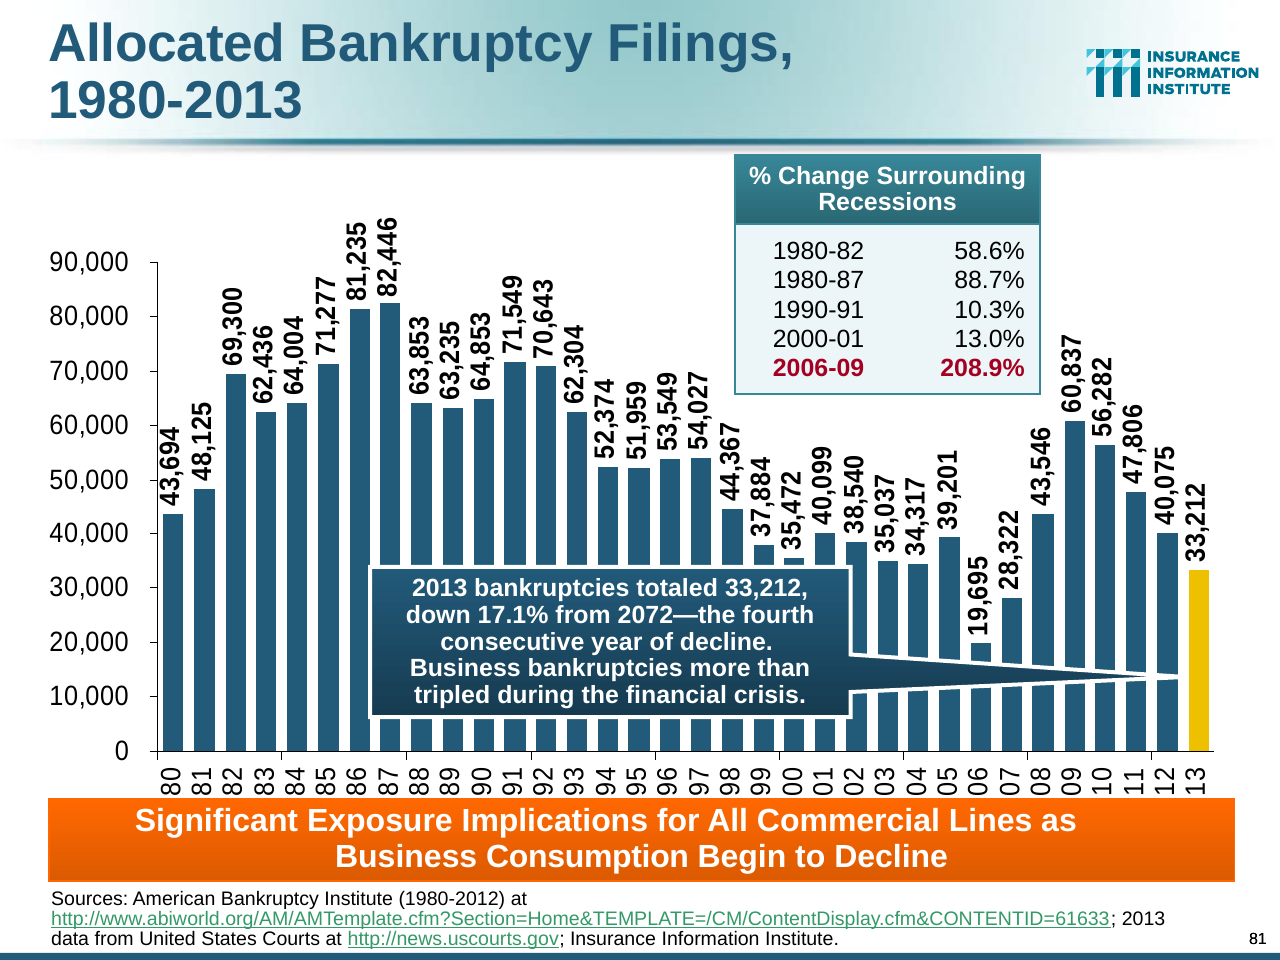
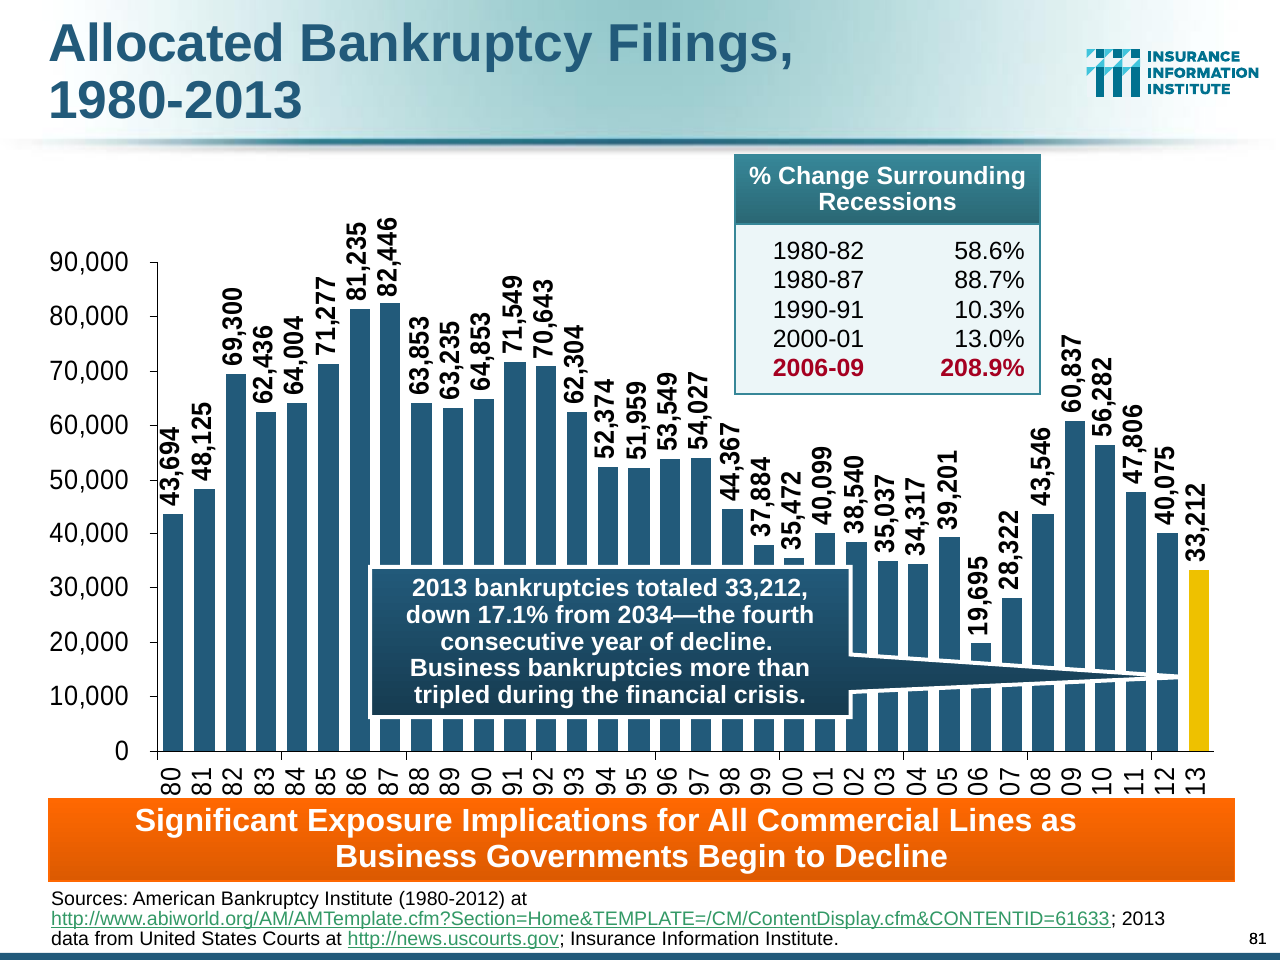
2072—the: 2072—the -> 2034—the (677, 615)
Consumption: Consumption -> Governments (588, 857)
